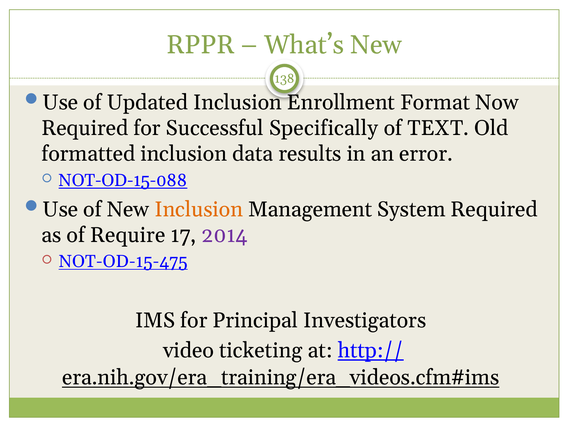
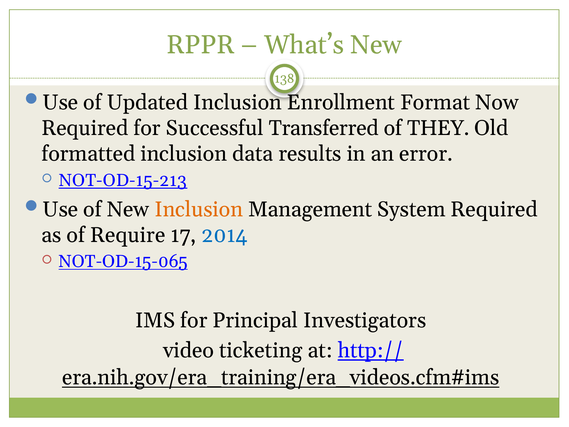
Specifically: Specifically -> Transferred (324, 128)
TEXT: TEXT -> THEY (438, 128)
NOT-OD-15-088: NOT-OD-15-088 -> NOT-OD-15-213 (123, 180)
2014 colour: purple -> blue (225, 235)
NOT-OD-15-475: NOT-OD-15-475 -> NOT-OD-15-065 (123, 261)
